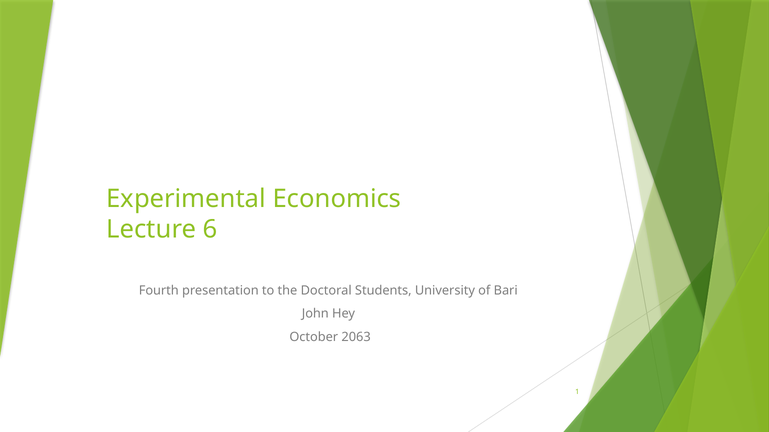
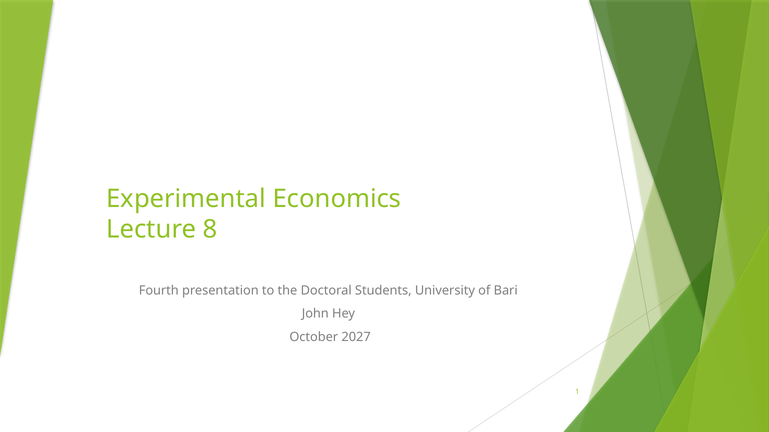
6: 6 -> 8 (210, 230)
2063: 2063 -> 2027 (356, 337)
